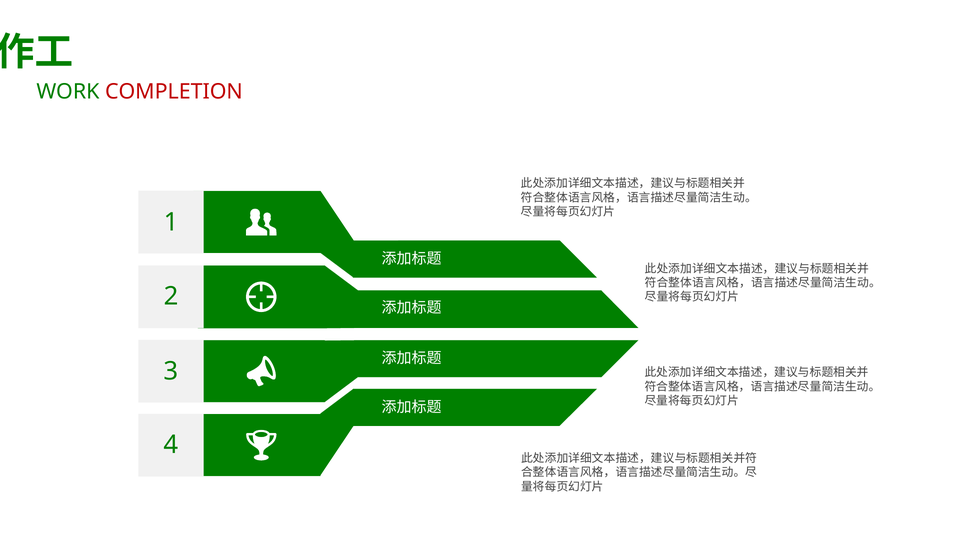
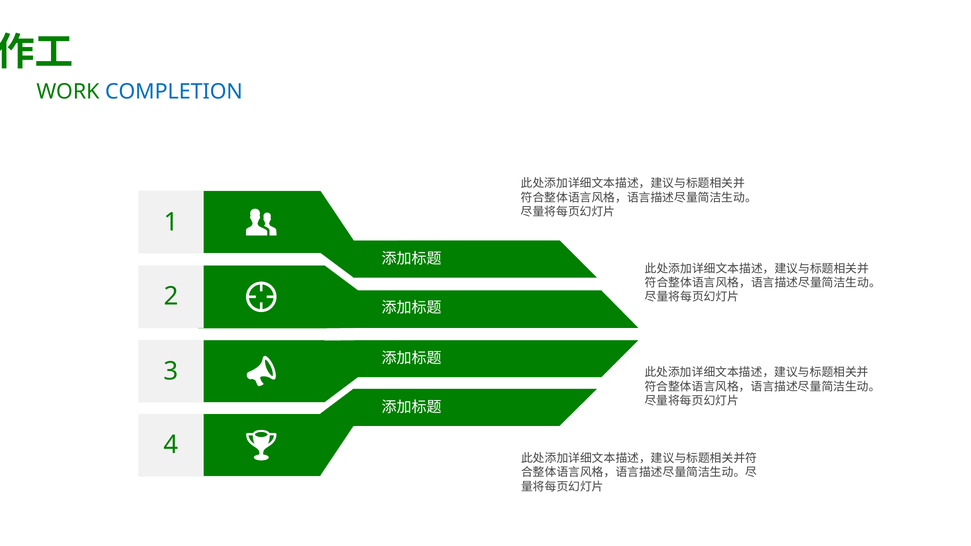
COMPLETION colour: red -> blue (174, 92)
